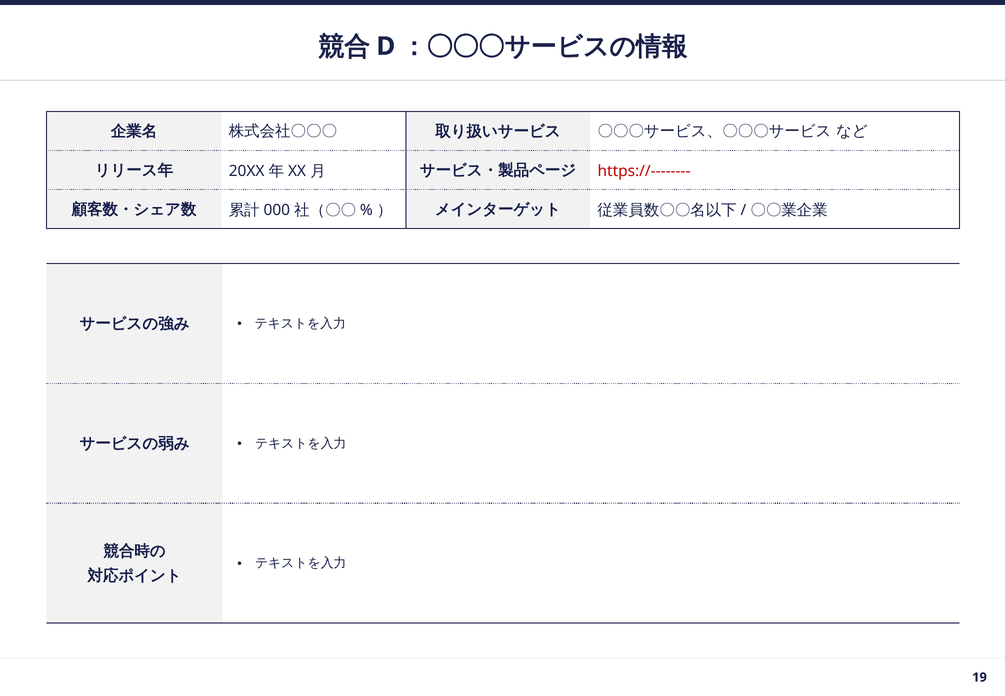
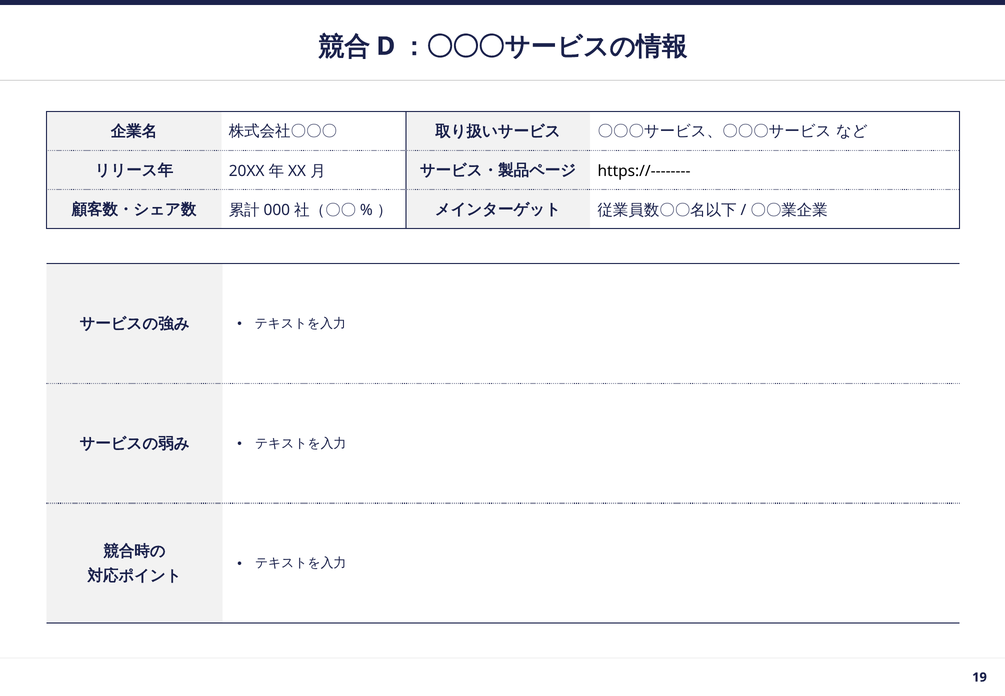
https://-------- colour: red -> black (644, 171)
